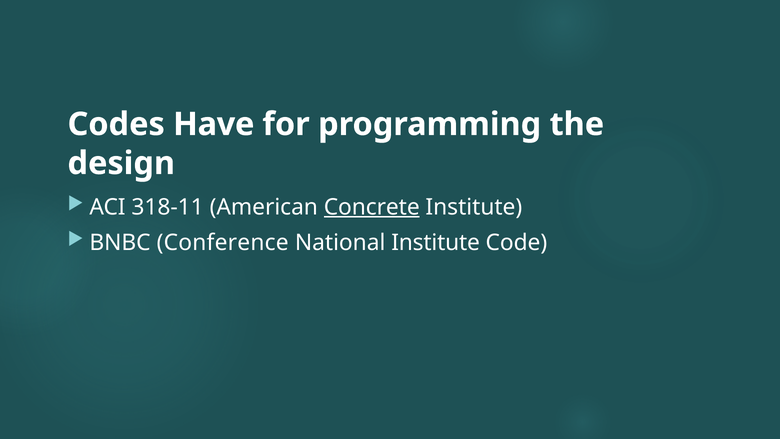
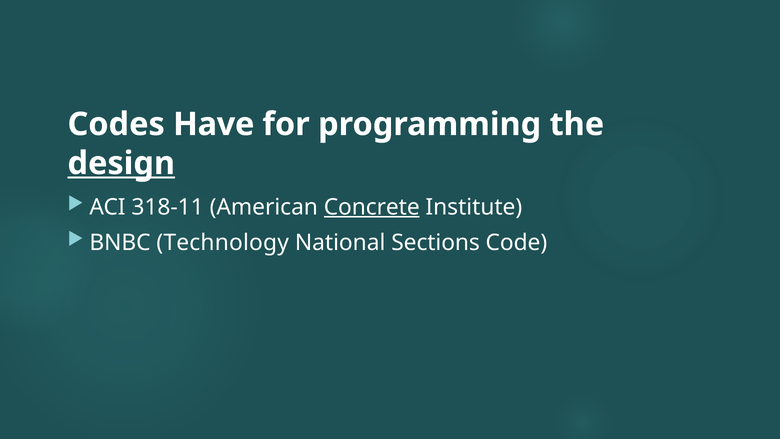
design underline: none -> present (121, 163)
Conference: Conference -> Technology (223, 242)
National Institute: Institute -> Sections (436, 242)
